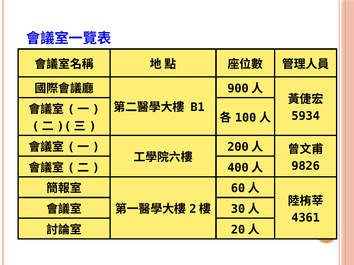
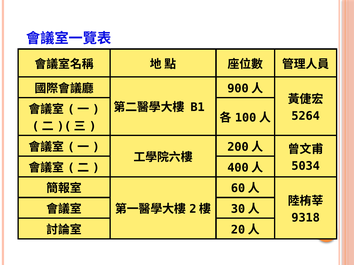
5934: 5934 -> 5264 (306, 116)
9826: 9826 -> 5034 (306, 166)
4361: 4361 -> 9318 (306, 218)
